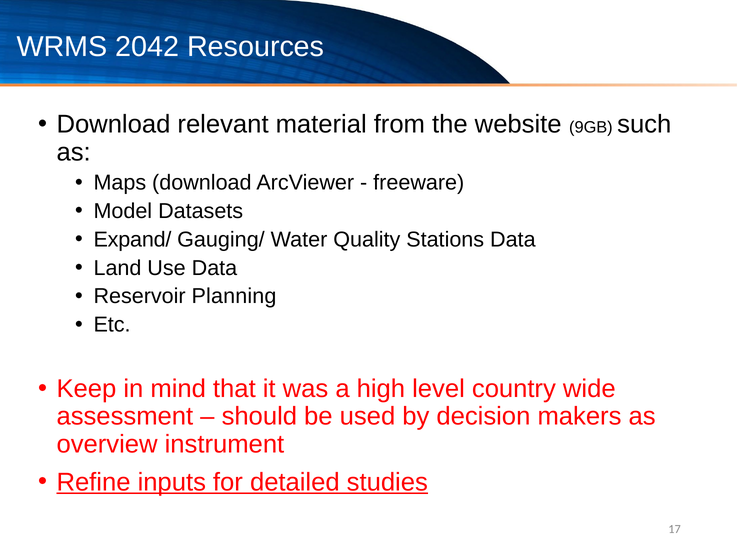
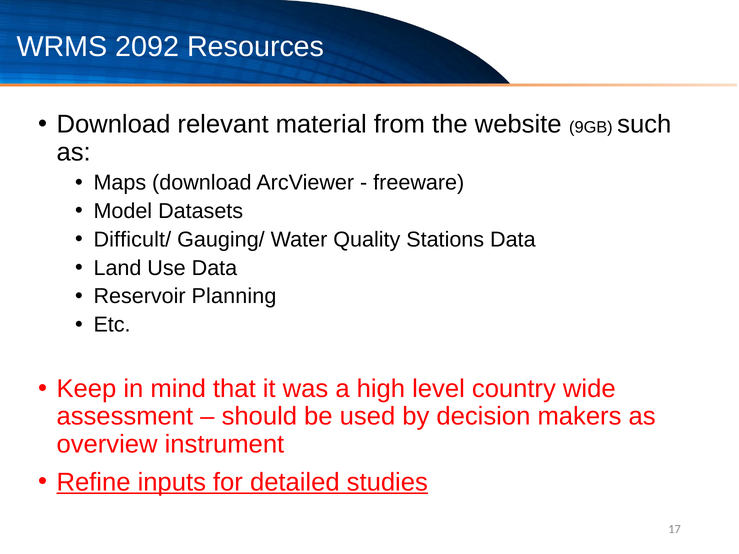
2042: 2042 -> 2092 (147, 47)
Expand/: Expand/ -> Difficult/ (132, 240)
